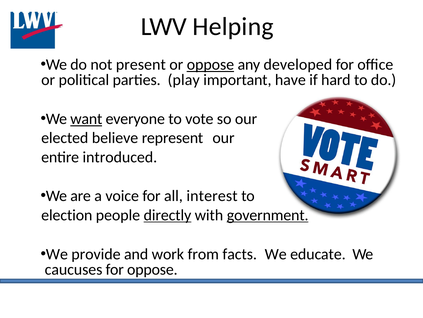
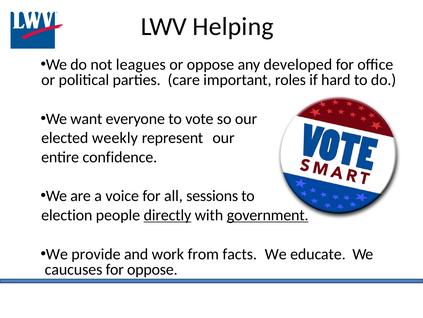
present: present -> leagues (141, 64)
oppose underline: present -> none (210, 64)
play: play -> care (184, 80)
have: have -> roles (290, 80)
want underline: present -> none (86, 119)
believe: believe -> weekly (115, 138)
introduced: introduced -> confidence (120, 157)
interest: interest -> sessions (212, 196)
